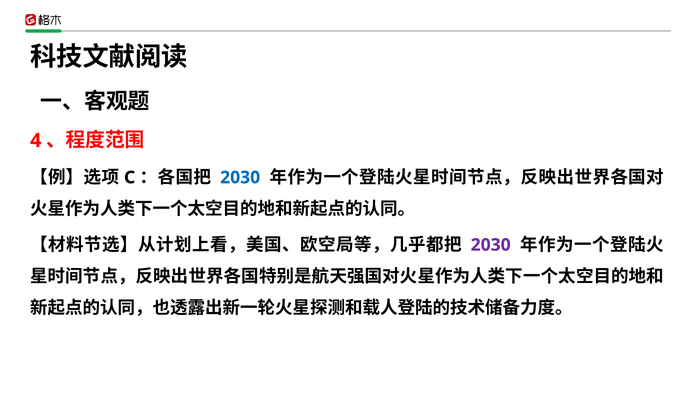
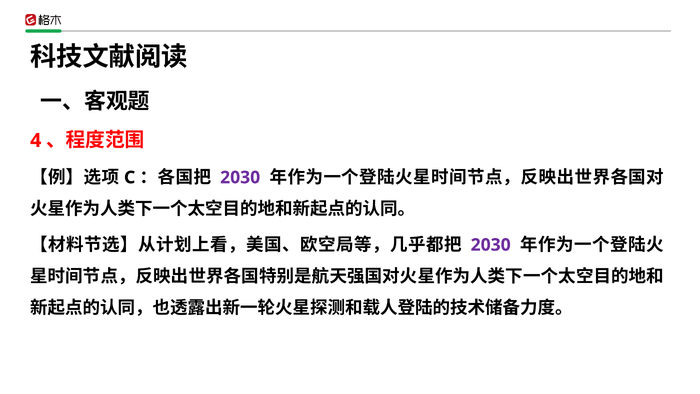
2030 colour: blue -> purple (240, 177)
